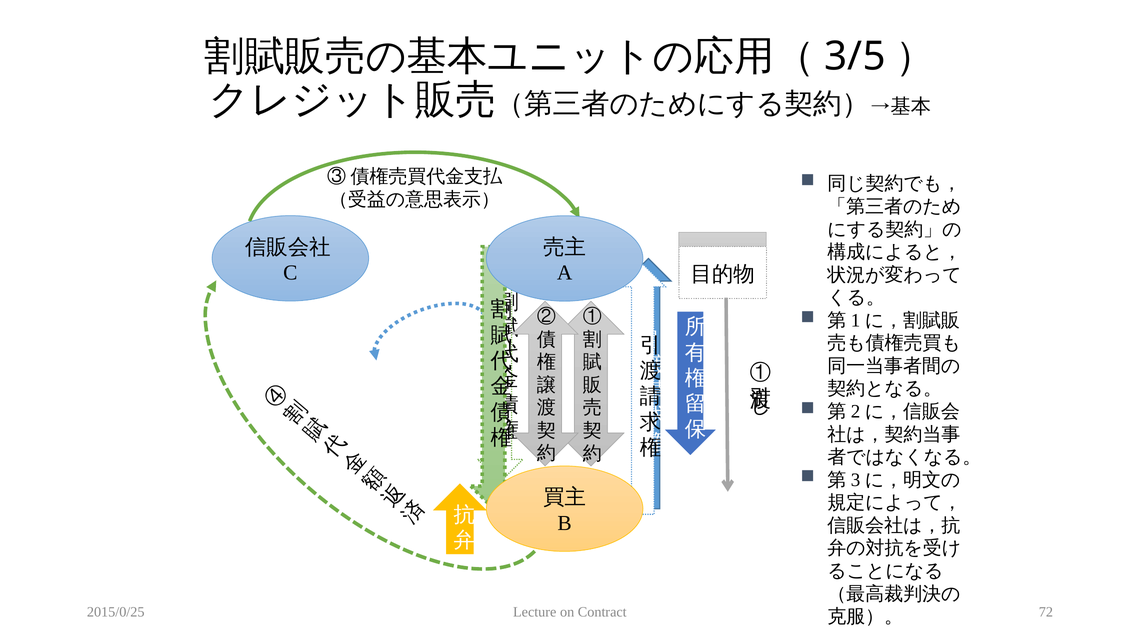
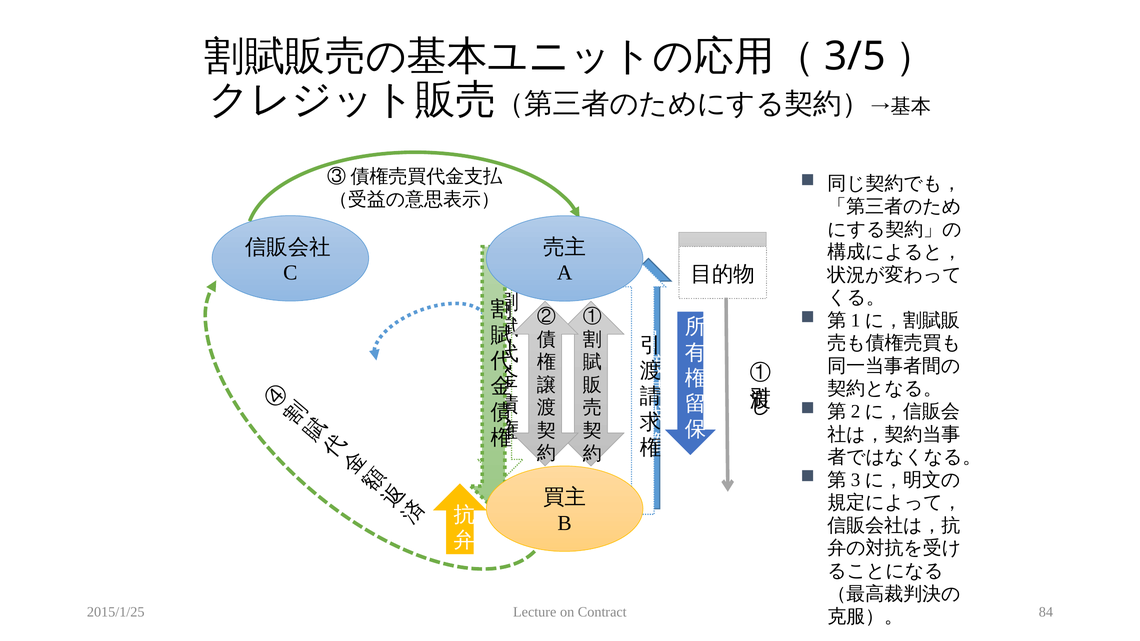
2015/0/25: 2015/0/25 -> 2015/1/25 (116, 612)
72: 72 -> 84 (1046, 612)
